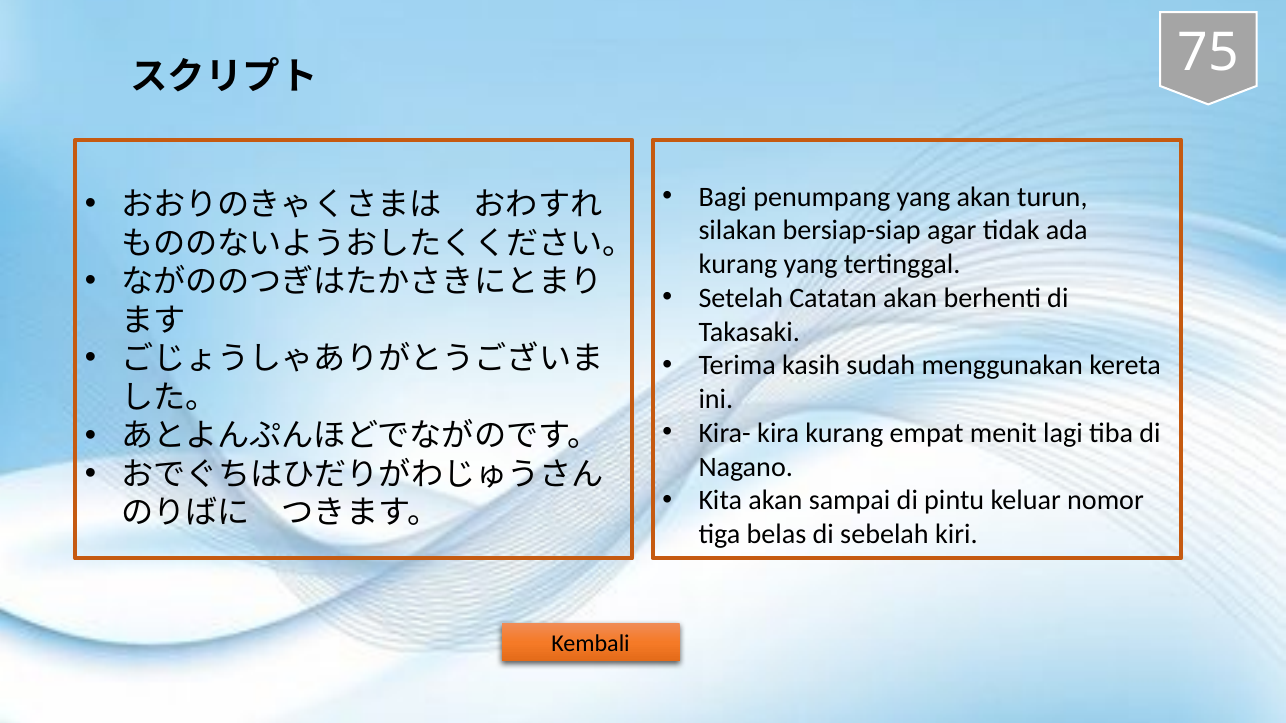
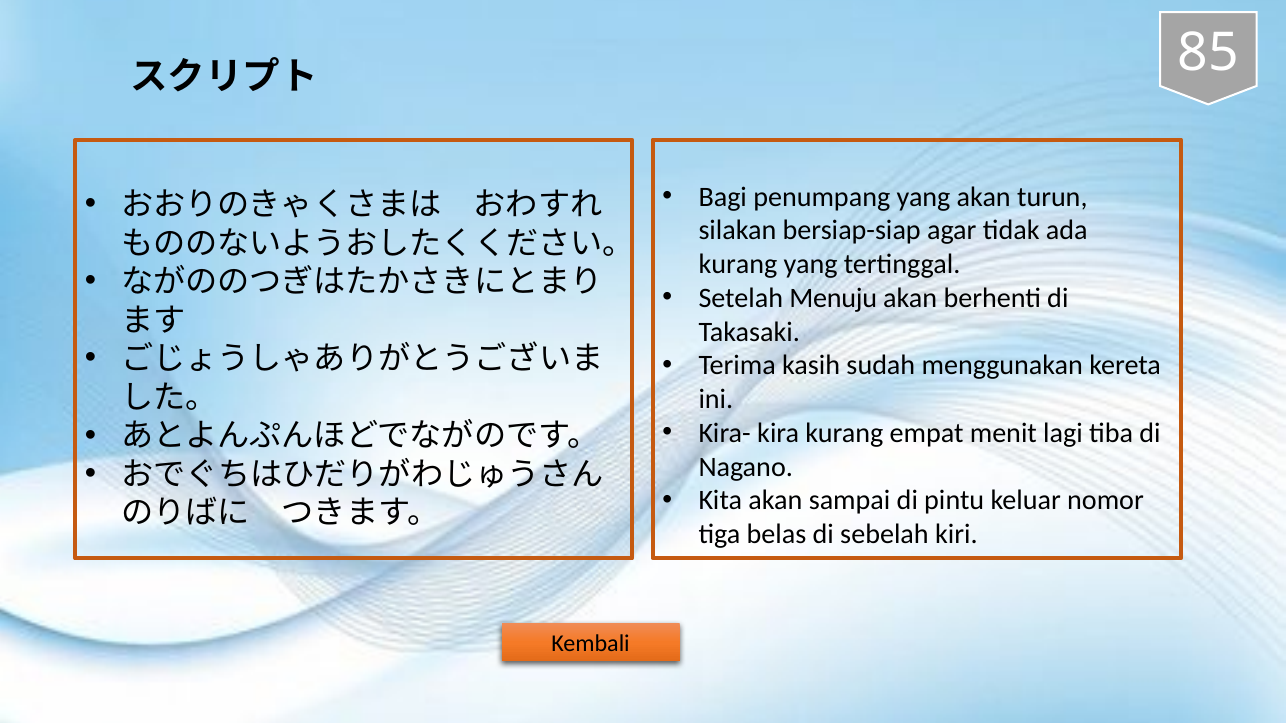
75: 75 -> 85 (1208, 53)
Catatan: Catatan -> Menuju (833, 298)
